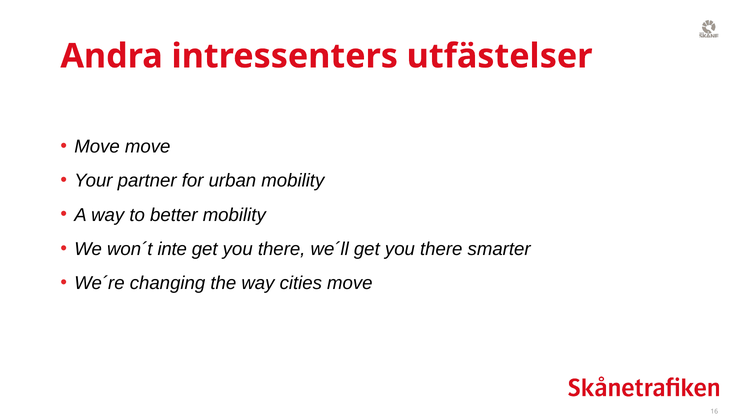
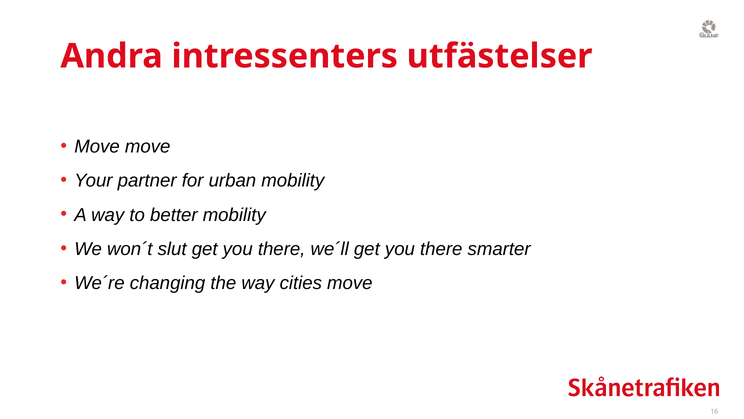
inte: inte -> slut (172, 249)
